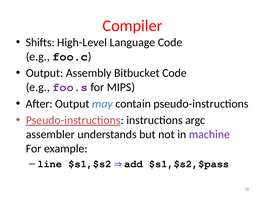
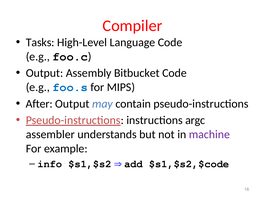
Shifts: Shifts -> Tasks (40, 42)
foo.s colour: purple -> blue (70, 87)
line: line -> info (50, 164)
$s1,$s2,$pass: $s1,$s2,$pass -> $s1,$s2,$code (189, 164)
